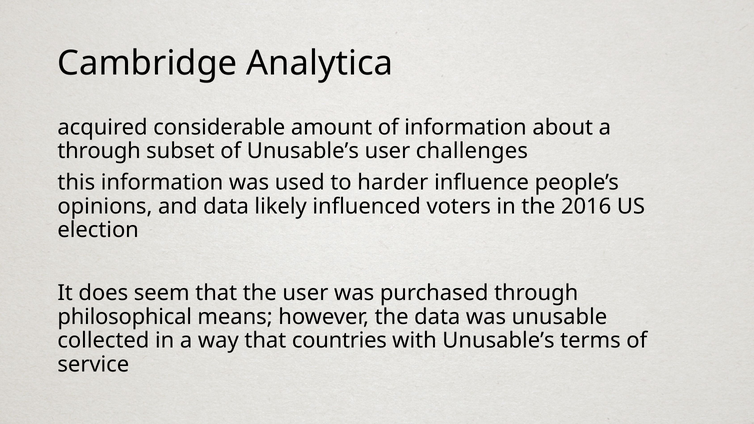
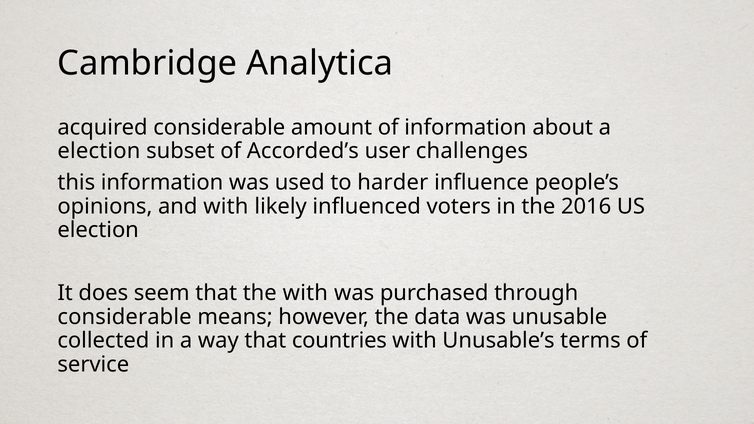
through: through -> election (99, 151)
of Unusable’s: Unusable’s -> Accorded’s (303, 151)
and data: data -> with (226, 206)
the user: user -> with (305, 293)
philosophical: philosophical -> considerable (125, 317)
